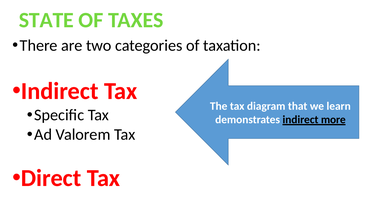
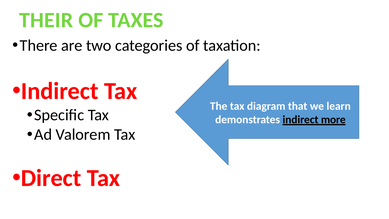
STATE: STATE -> THEIR (46, 20)
